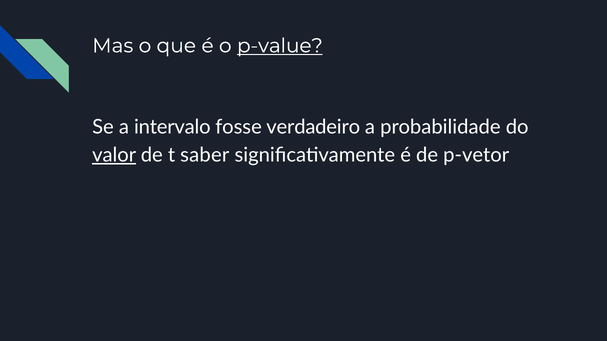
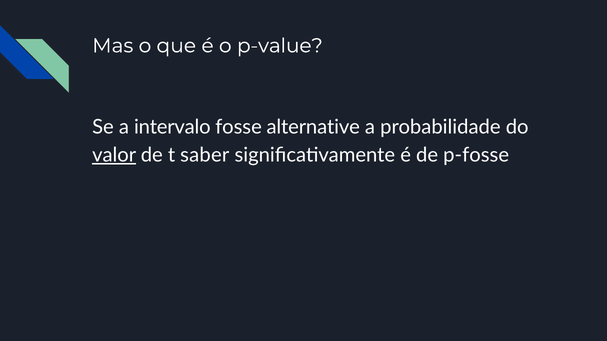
p-value underline: present -> none (280, 46)
verdadeiro: verdadeiro -> alternative (313, 127)
p-vetor: p-vetor -> p-fosse (476, 155)
